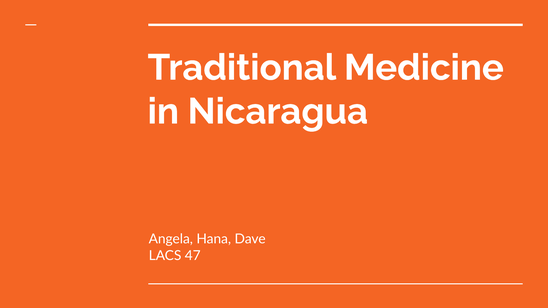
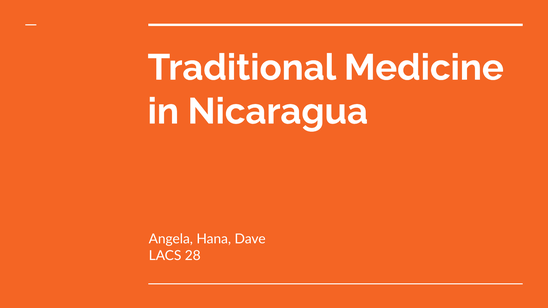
47: 47 -> 28 (193, 256)
